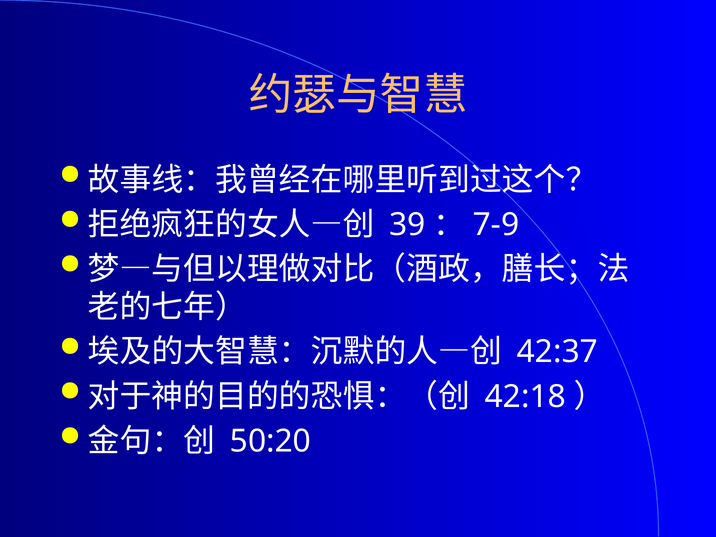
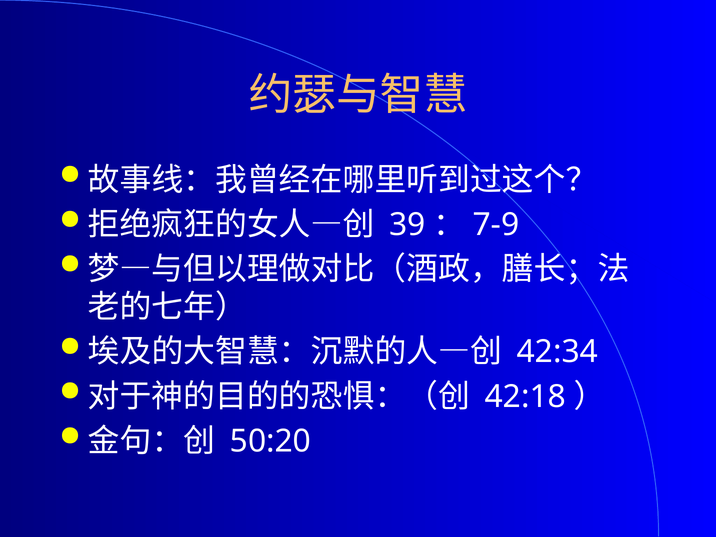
42:37: 42:37 -> 42:34 (557, 352)
